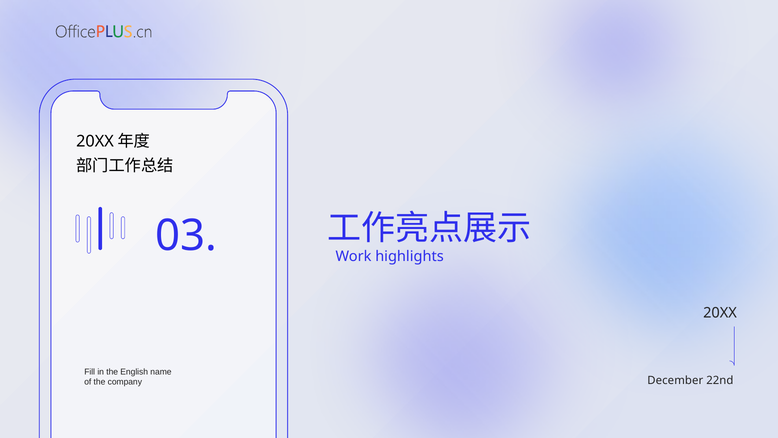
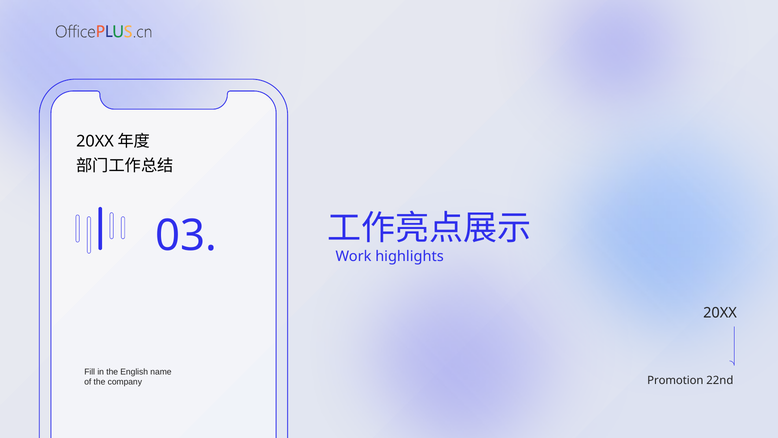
December: December -> Promotion (675, 380)
